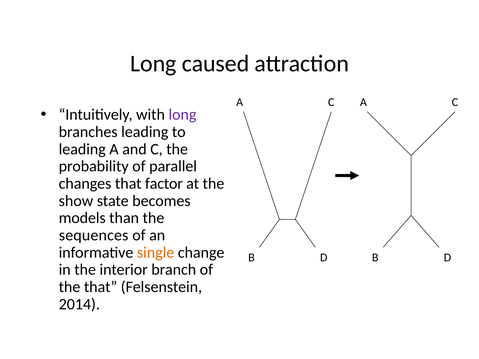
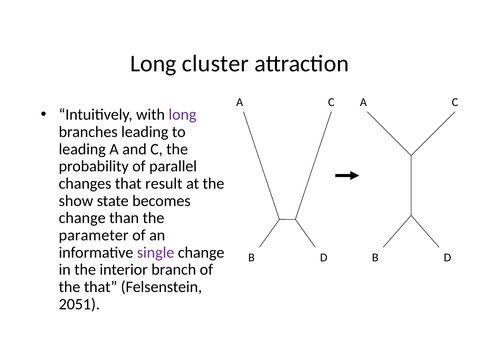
caused: caused -> cluster (215, 64)
factor: factor -> result (164, 184)
models: models -> change (82, 218)
sequences: sequences -> parameter (94, 235)
single colour: orange -> purple (156, 253)
2014: 2014 -> 2051 (79, 304)
